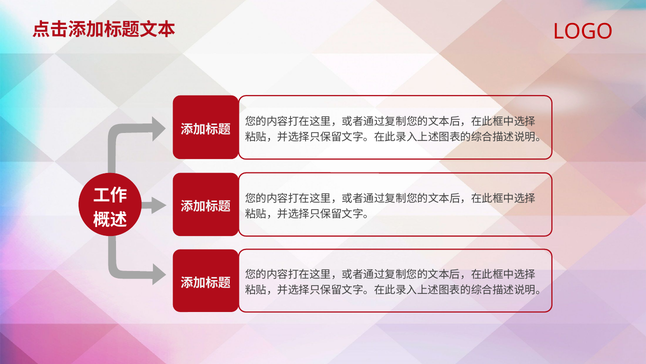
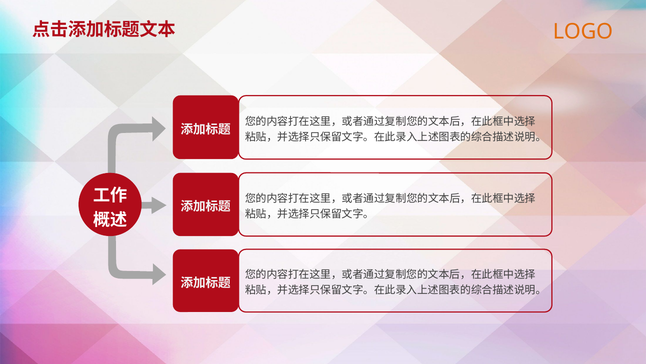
LOGO colour: red -> orange (583, 31)
